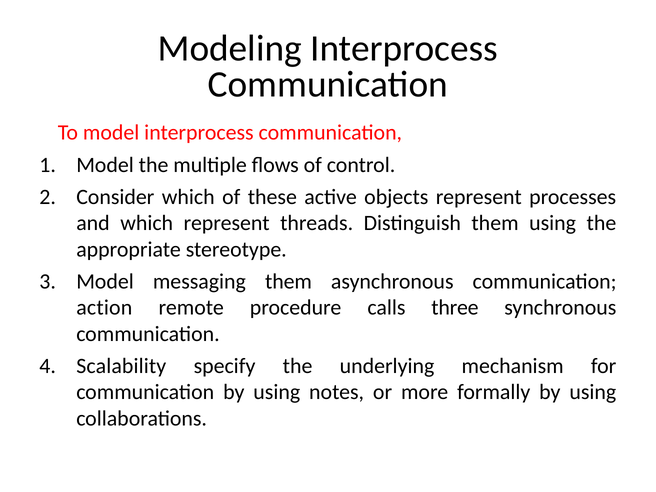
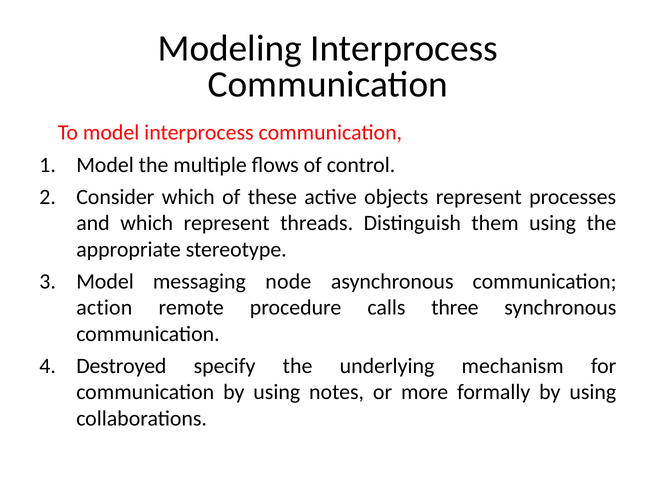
messaging them: them -> node (288, 281)
Scalability: Scalability -> Destroyed (121, 366)
